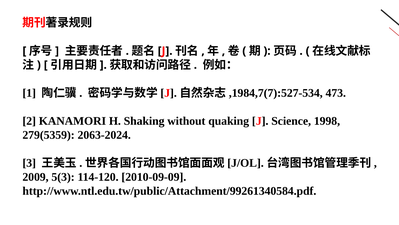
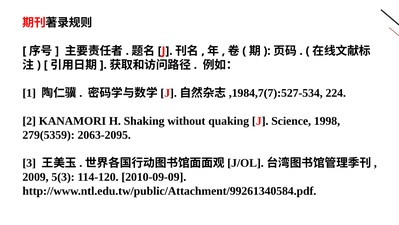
473: 473 -> 224 (336, 93)
2063-2024: 2063-2024 -> 2063-2095 (104, 135)
